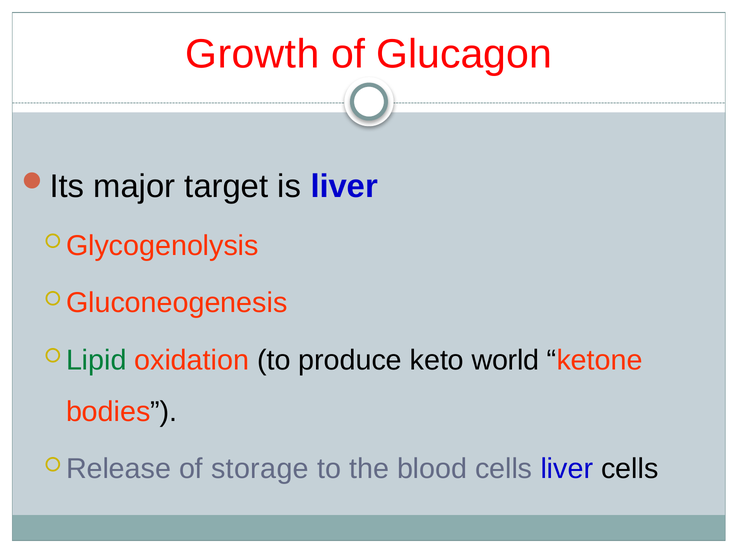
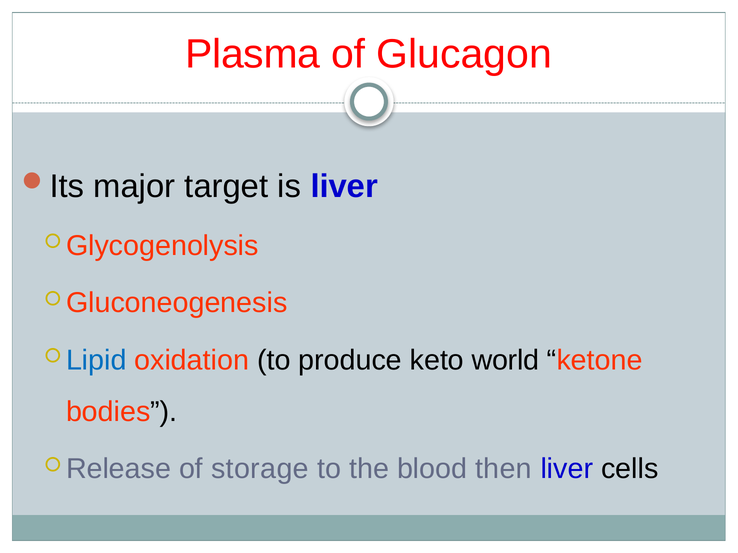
Growth: Growth -> Plasma (253, 54)
Lipid colour: green -> blue (96, 360)
blood cells: cells -> then (504, 469)
